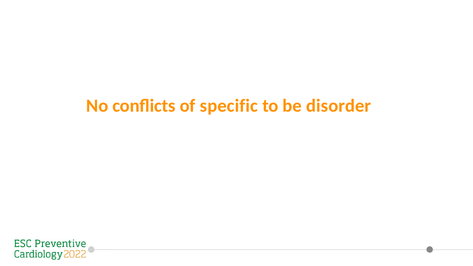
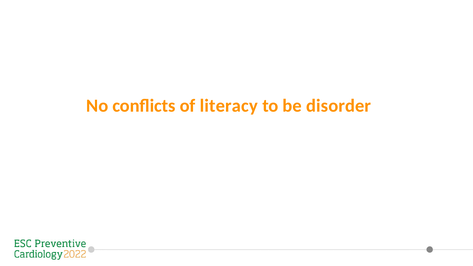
specific: specific -> literacy (229, 106)
